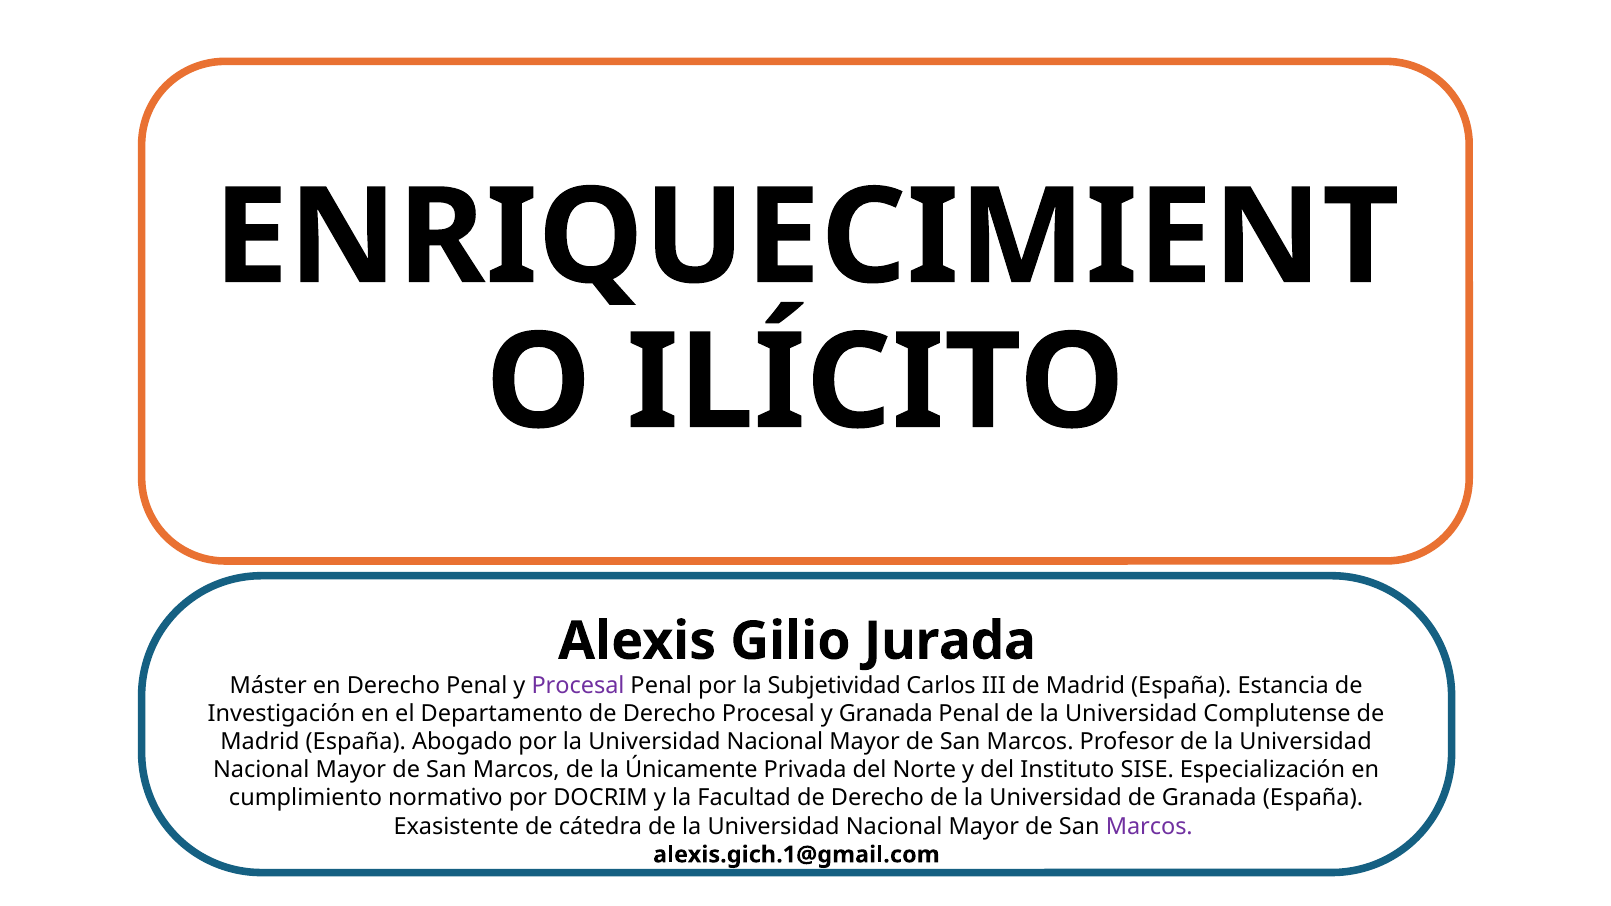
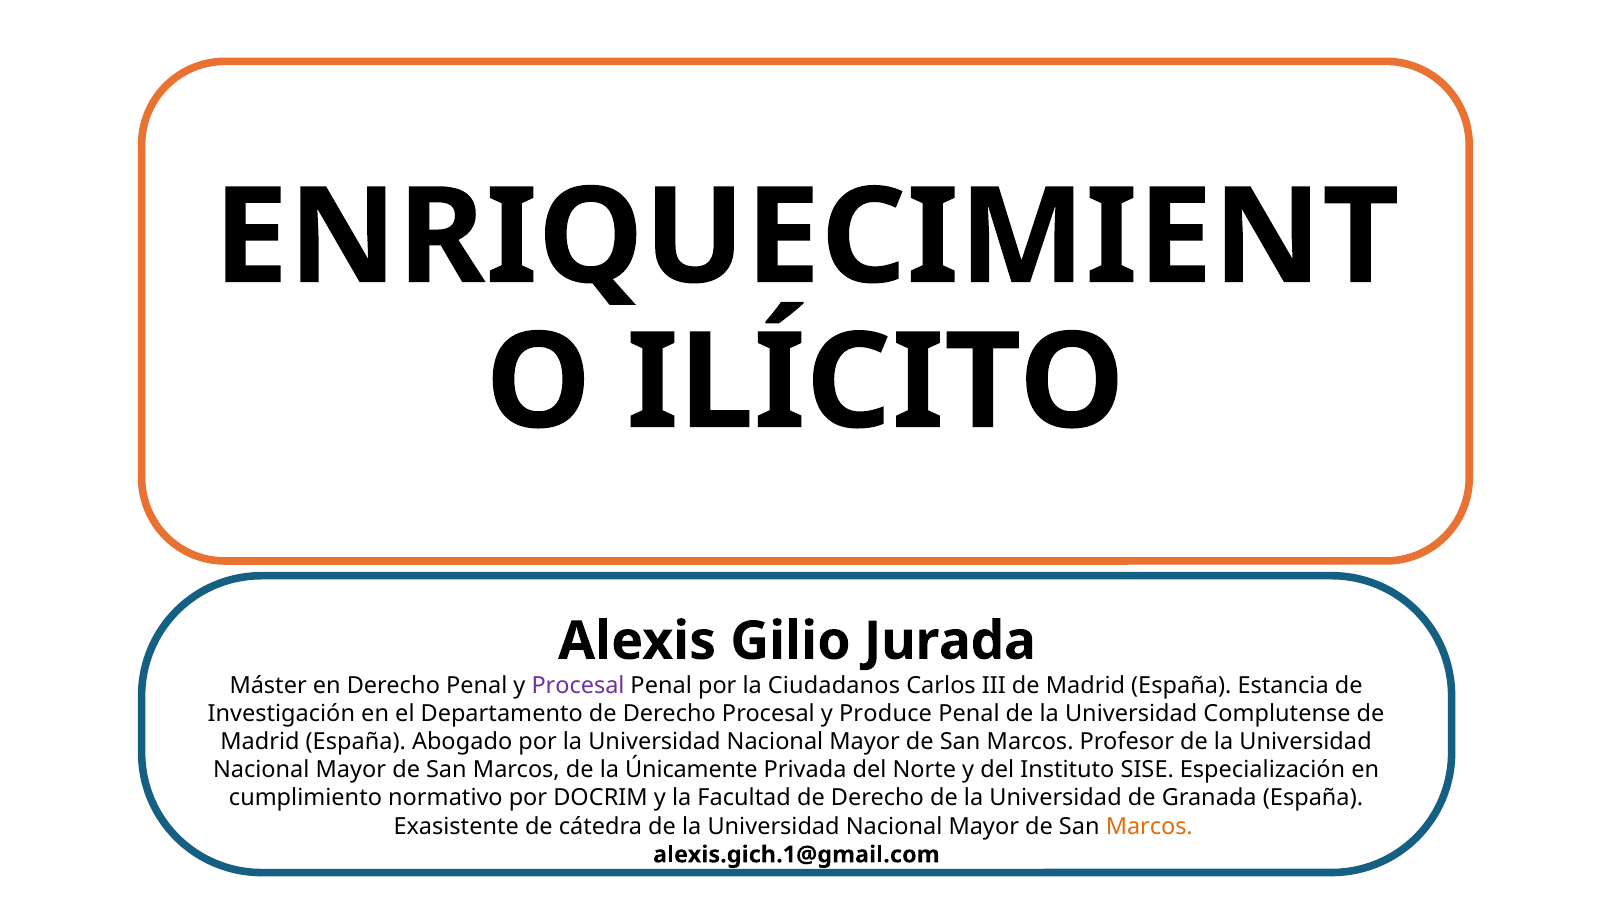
Subjetividad: Subjetividad -> Ciudadanos (834, 686)
y Granada: Granada -> Produce (886, 714)
Marcos colour: purple -> orange (1149, 827)
